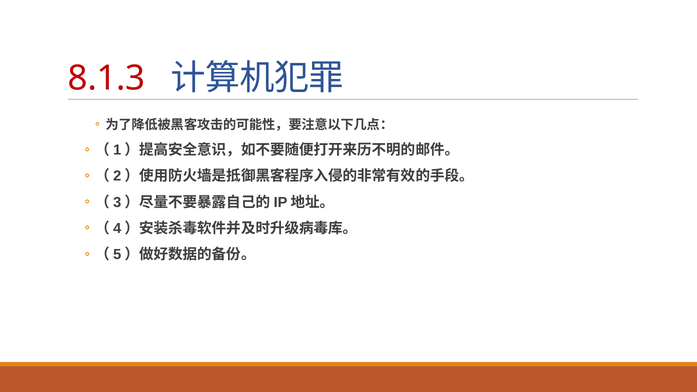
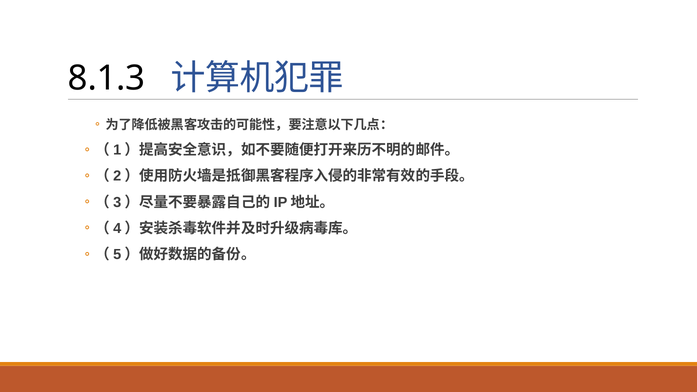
8.1.3 colour: red -> black (107, 78)
